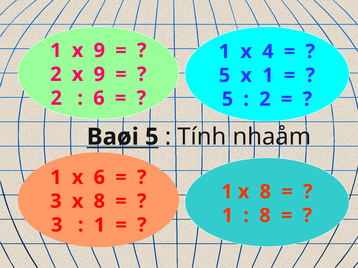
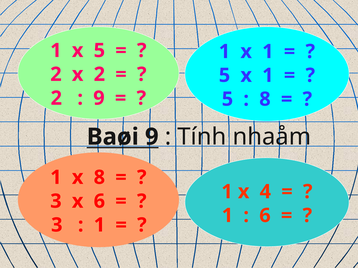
1 x 9: 9 -> 5 (99, 51)
1 x 4: 4 -> 1 (268, 52)
2 x 9: 9 -> 2 (99, 74)
6: 6 -> 9 (99, 98)
2: 2 -> 8 (265, 99)
Baøi 5: 5 -> 9 (152, 137)
x 6: 6 -> 8 (99, 178)
1 x 8: 8 -> 4 (265, 192)
3 x 8: 8 -> 6 (99, 202)
8: 8 -> 6 (265, 216)
